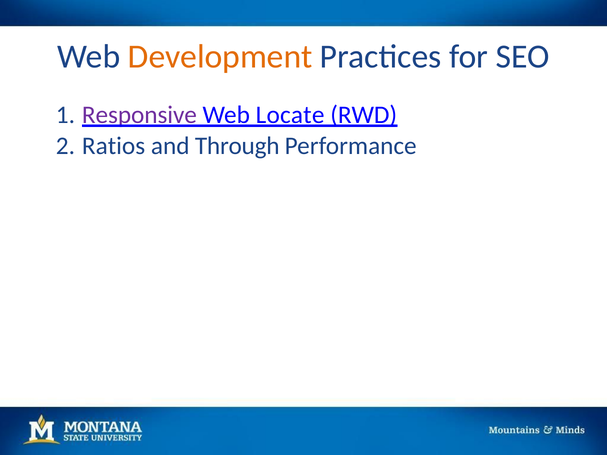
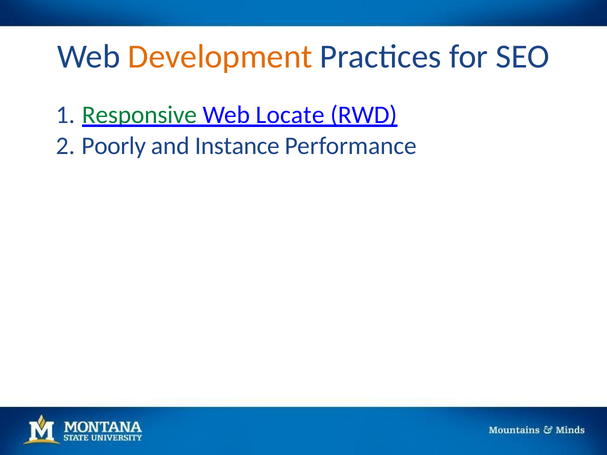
Responsive colour: purple -> green (139, 115)
Ratios: Ratios -> Poorly (114, 146)
Through: Through -> Instance (237, 146)
